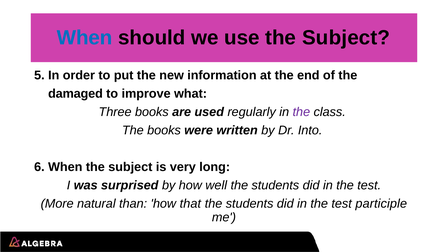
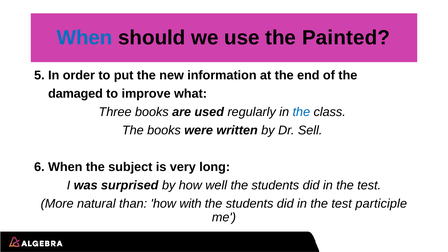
use the Subject: Subject -> Painted (346, 38)
the colour: purple -> blue (301, 112)
Into: Into -> Sell (310, 130)
that: that -> with (191, 204)
